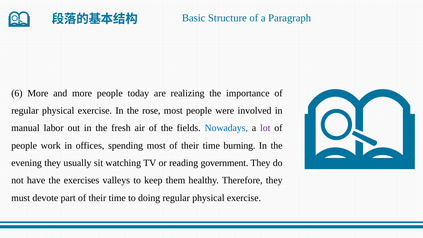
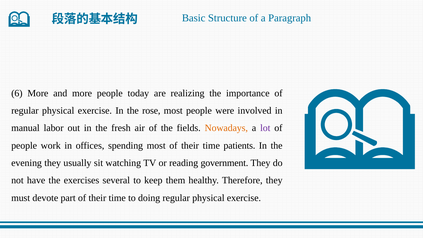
Nowadays colour: blue -> orange (226, 128)
burning: burning -> patients (239, 145)
valleys: valleys -> several (116, 180)
